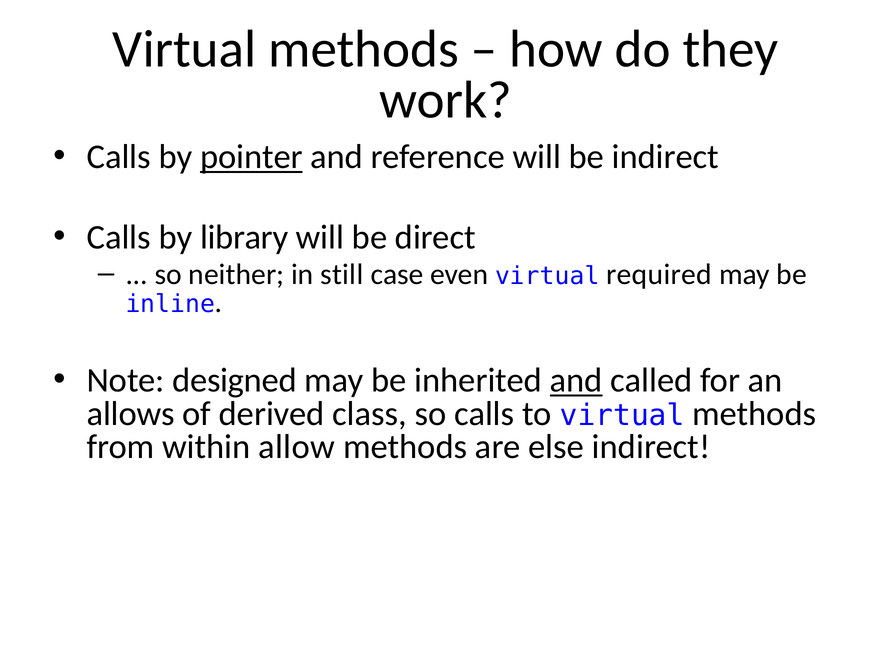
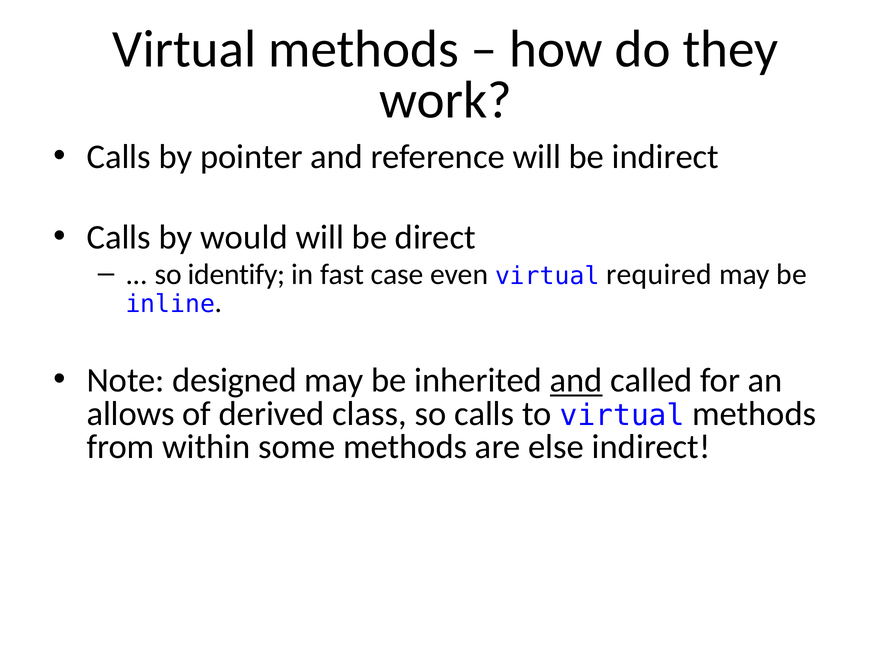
pointer underline: present -> none (251, 157)
library: library -> would (244, 237)
neither: neither -> identify (237, 274)
still: still -> fast (342, 274)
allow: allow -> some (297, 447)
